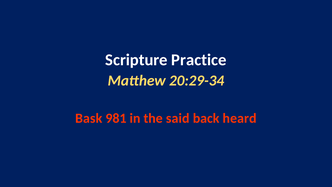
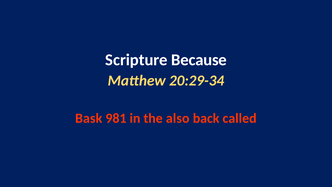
Practice: Practice -> Because (199, 60)
said: said -> also (178, 118)
heard: heard -> called (240, 118)
